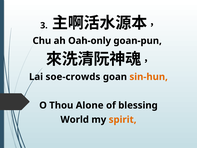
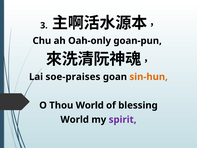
soe-crowds: soe-crowds -> soe-praises (73, 77)
Thou Alone: Alone -> World (90, 105)
spirit colour: orange -> purple (123, 119)
